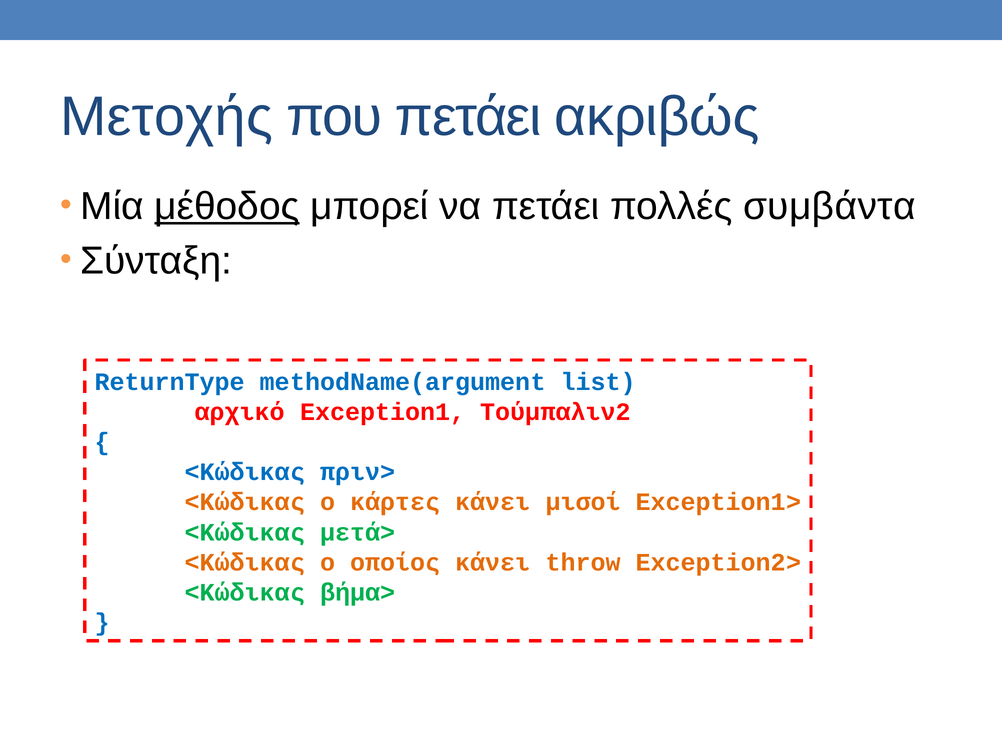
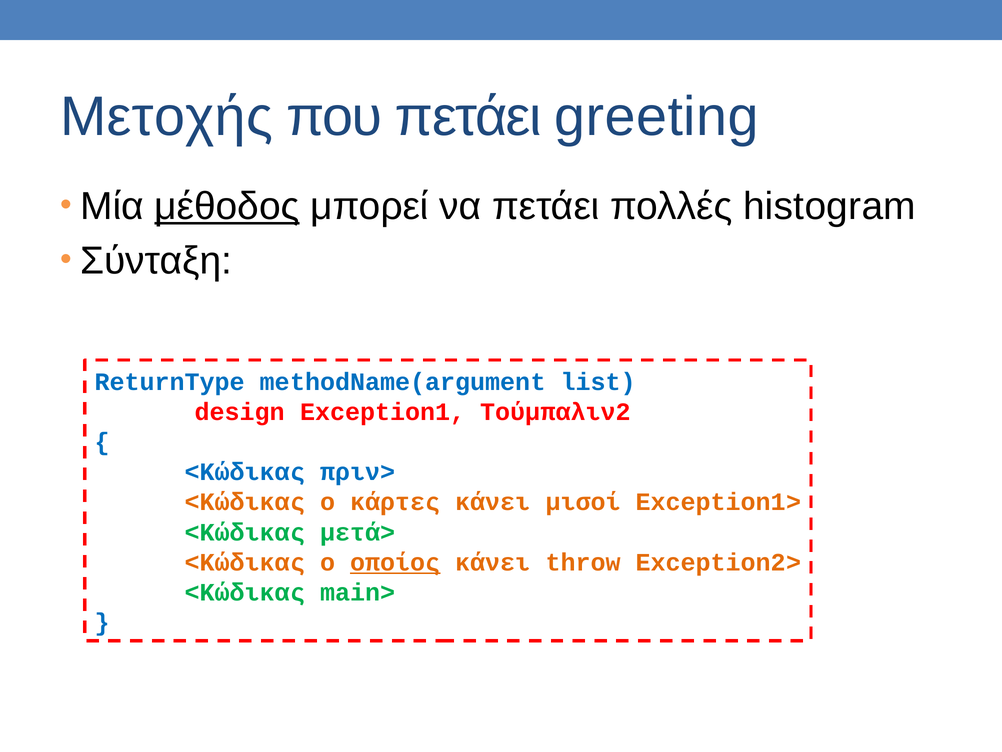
ακριβώς: ακριβώς -> greeting (657, 117)
συμβάντα: συμβάντα -> histogram (829, 206)
αρχικό: αρχικό -> design (240, 412)
οποίος underline: none -> present (395, 562)
βήμα>: βήμα> -> main> (358, 592)
